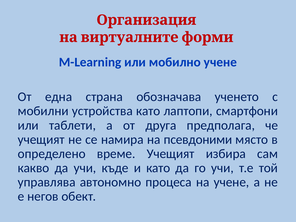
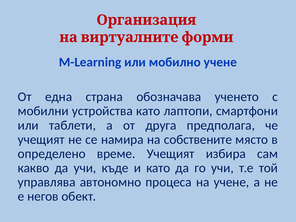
псевдоними: псевдоними -> собствените (198, 139)
